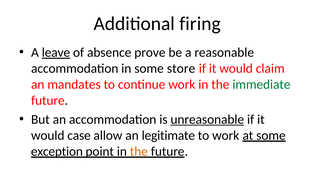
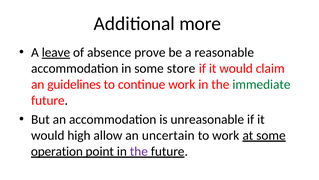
firing: firing -> more (200, 23)
mandates: mandates -> guidelines (74, 84)
unreasonable underline: present -> none (207, 119)
case: case -> high (79, 135)
legitimate: legitimate -> uncertain (168, 135)
exception: exception -> operation (57, 151)
the colour: orange -> purple (139, 151)
